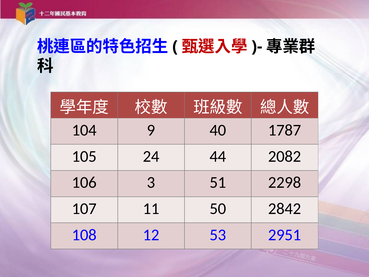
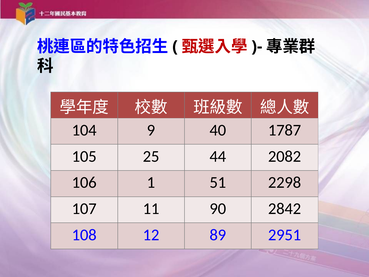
24: 24 -> 25 (151, 156)
3: 3 -> 1 (151, 182)
50: 50 -> 90 (218, 209)
53: 53 -> 89 (218, 235)
